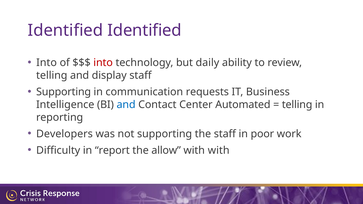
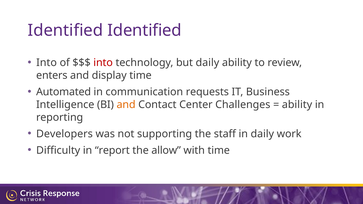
telling: telling -> enters (52, 76)
display staff: staff -> time (141, 76)
Supporting: Supporting -> Automated (64, 92)
and colour: blue -> orange (126, 105)
Automated: Automated -> Challenges (243, 105)
telling: telling -> ability (297, 105)
in poor: poor -> daily (262, 134)
with with: with -> time (219, 150)
